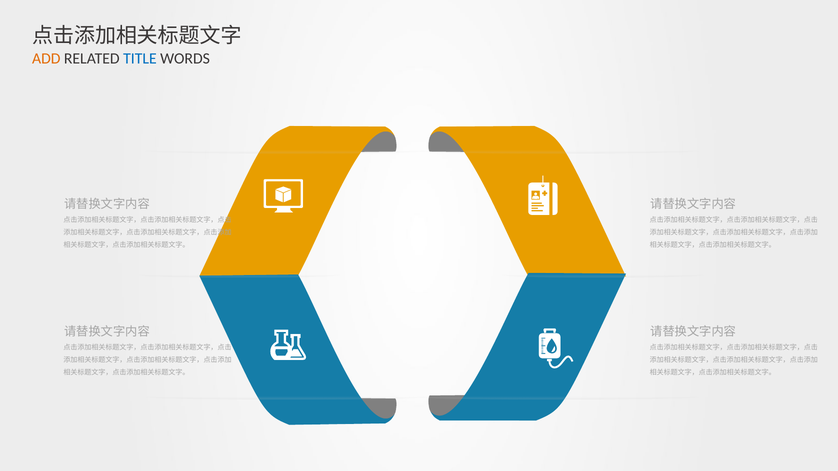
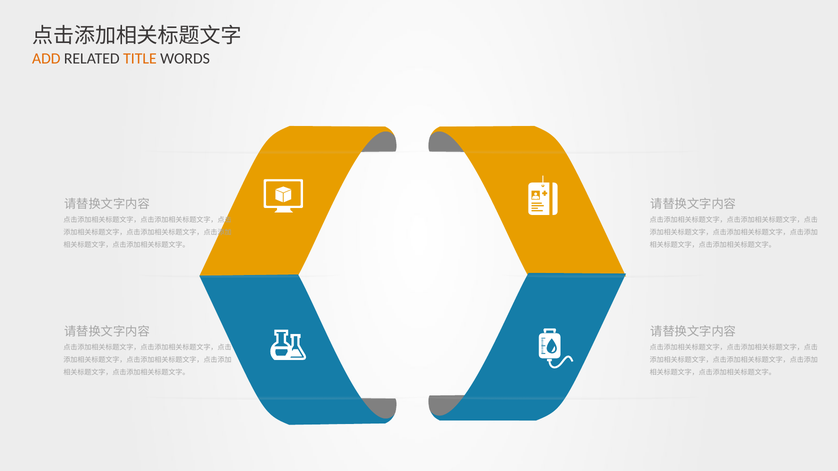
TITLE colour: blue -> orange (140, 59)
